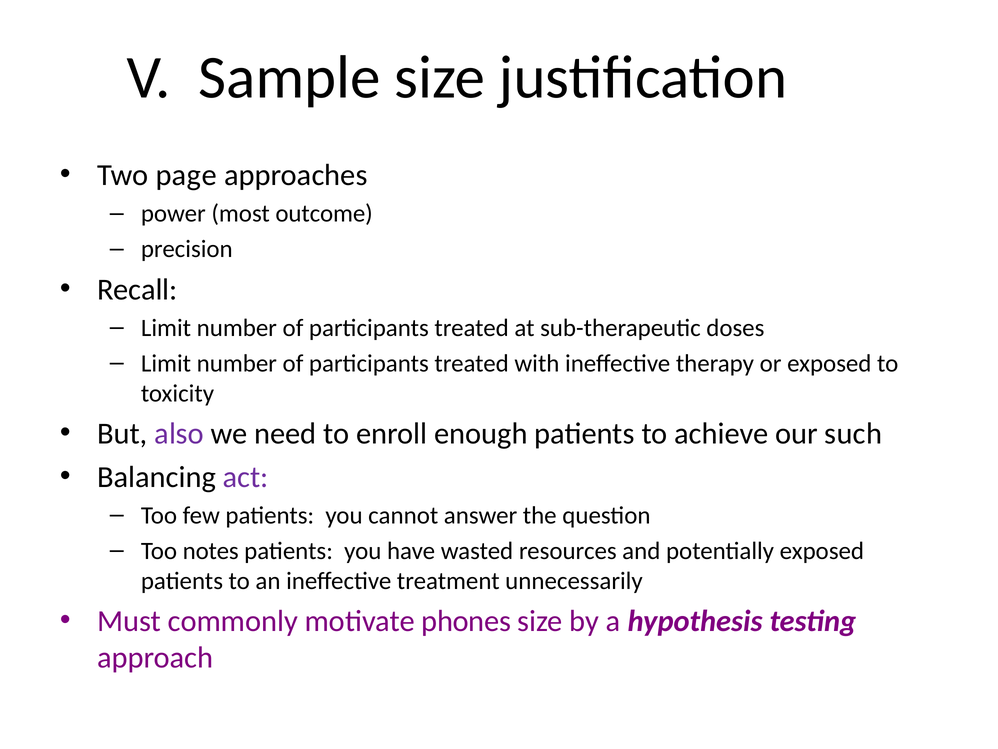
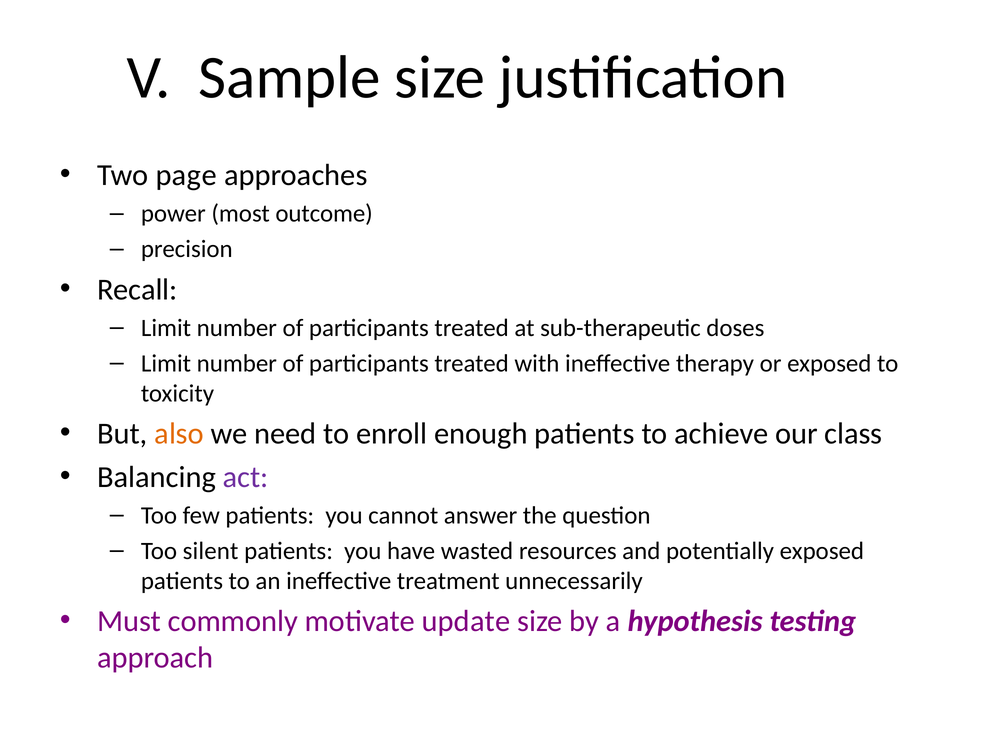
also colour: purple -> orange (179, 433)
such: such -> class (853, 433)
notes: notes -> silent (211, 551)
phones: phones -> update (466, 621)
